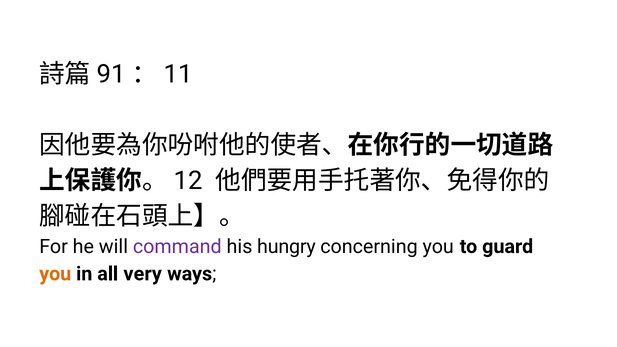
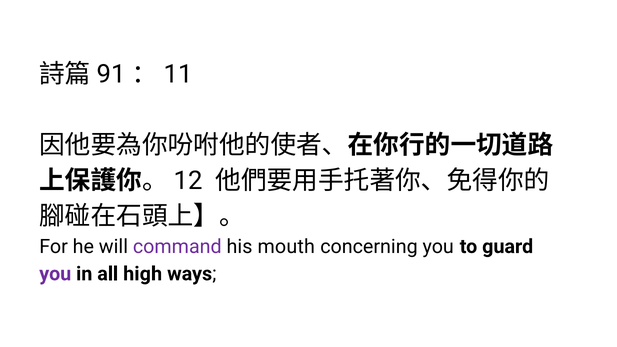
hungry: hungry -> mouth (286, 247)
you colour: orange -> purple (55, 274)
very: very -> high (143, 274)
